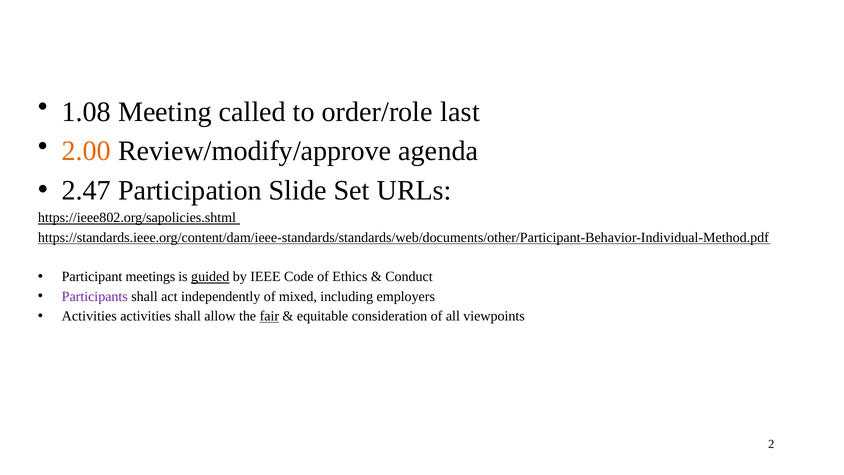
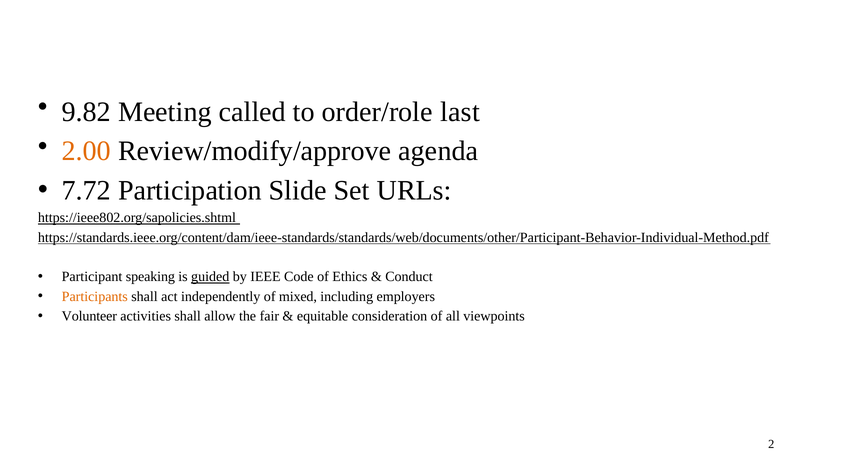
1.08: 1.08 -> 9.82 (86, 112)
2.47: 2.47 -> 7.72 (86, 190)
meetings: meetings -> speaking (150, 277)
Participants colour: purple -> orange (95, 296)
Activities: Activities -> Volunteer (89, 316)
fair underline: present -> none (269, 316)
